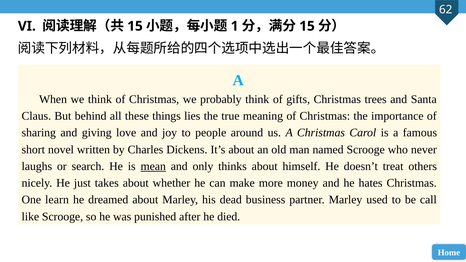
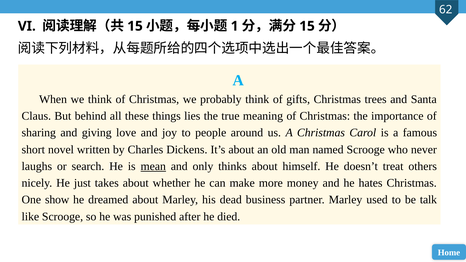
learn: learn -> show (57, 200)
call: call -> talk (428, 200)
